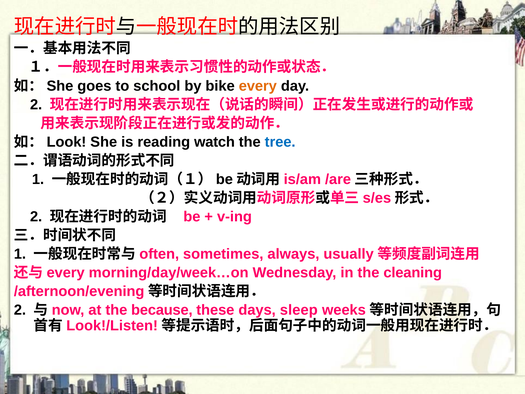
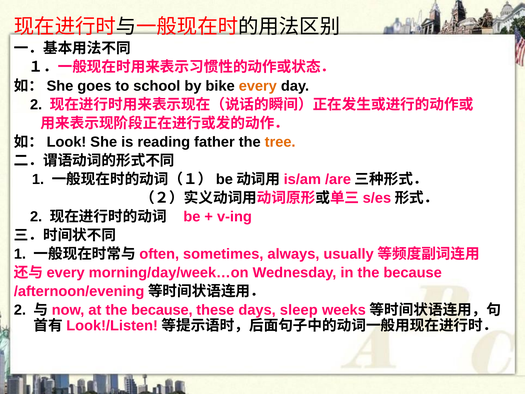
watch: watch -> father (214, 142)
tree colour: blue -> orange (280, 142)
in the cleaning: cleaning -> because (413, 272)
